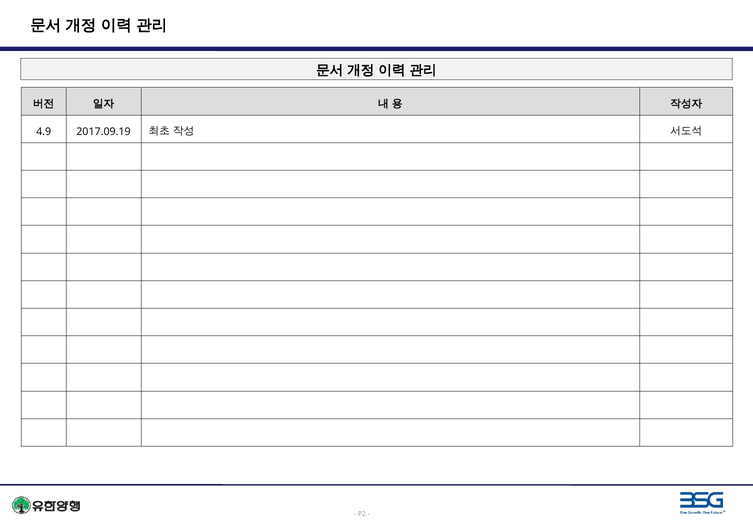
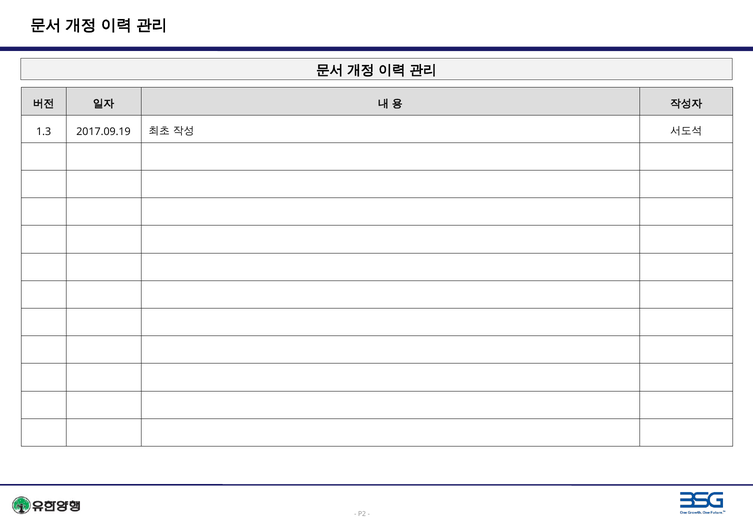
4.9: 4.9 -> 1.3 (44, 132)
